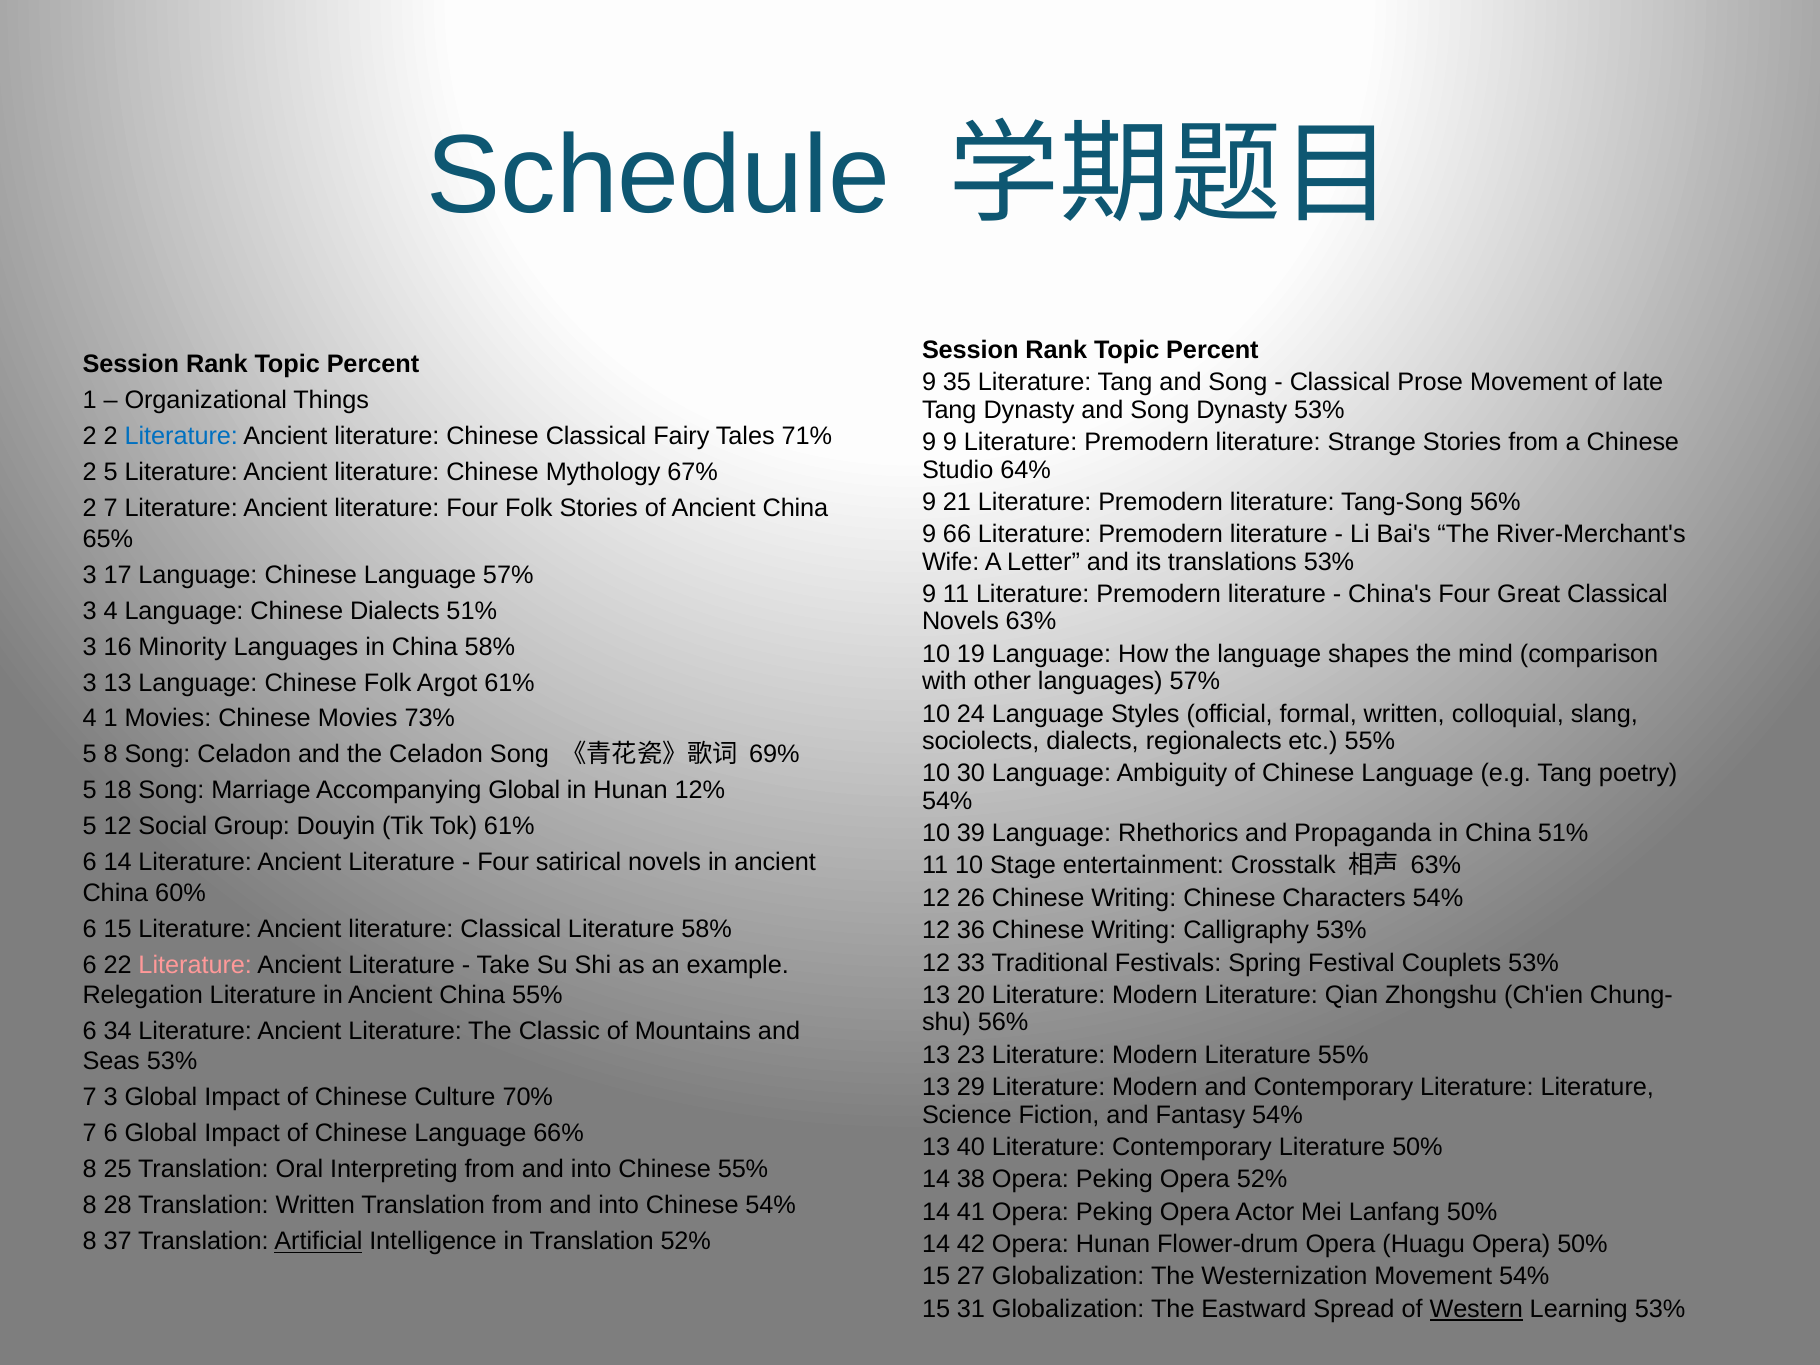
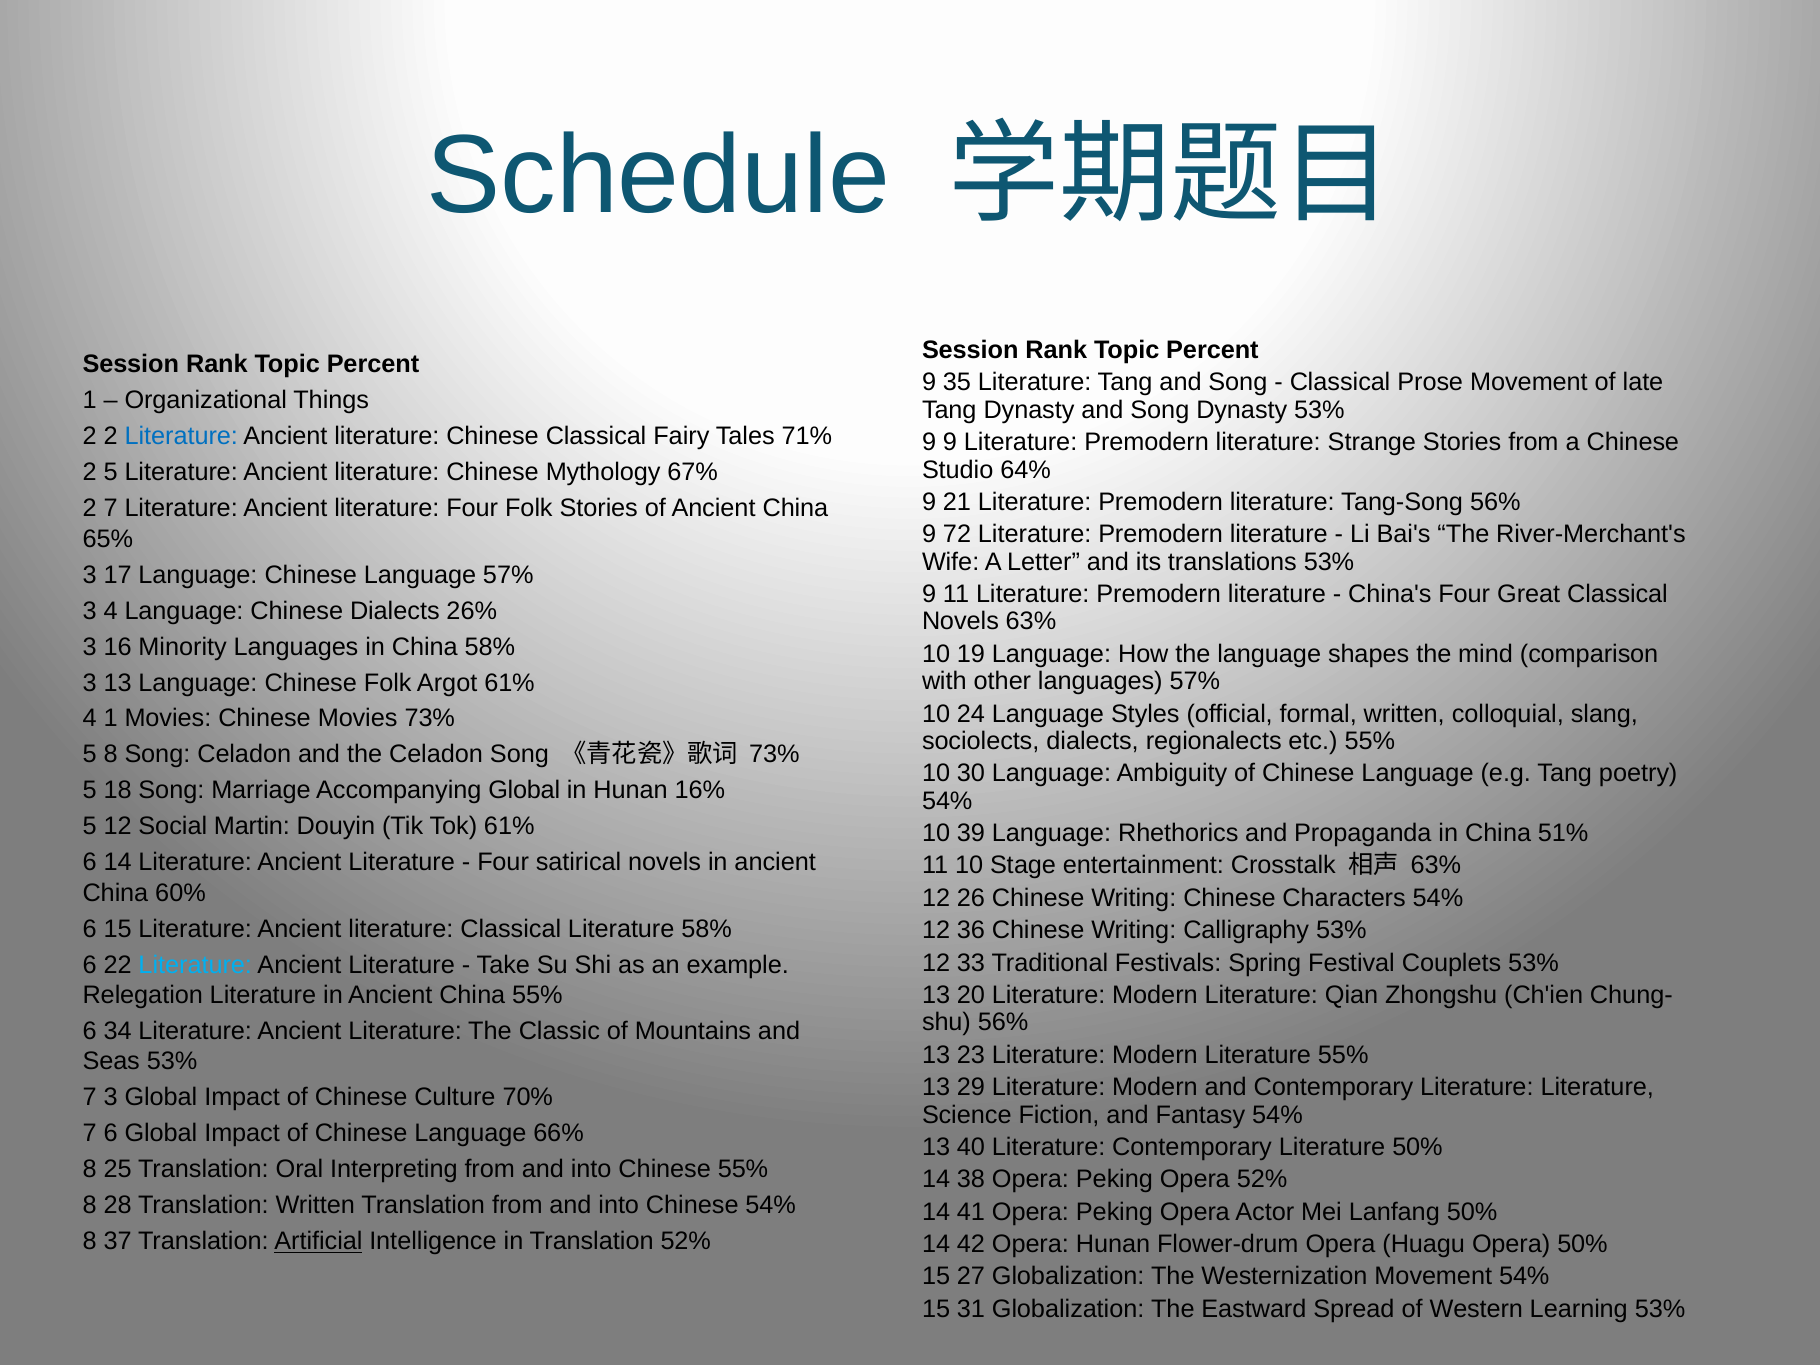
66: 66 -> 72 (957, 534)
Dialects 51%: 51% -> 26% (472, 611)
69%: 69% -> 73% (774, 755)
12%: 12% -> 16% (700, 791)
Group: Group -> Martin (252, 827)
Literature colour: pink -> light blue (195, 965)
Western underline: present -> none (1476, 1309)
